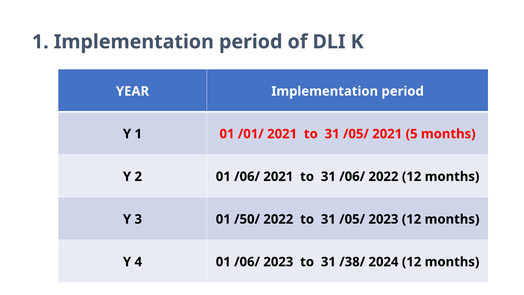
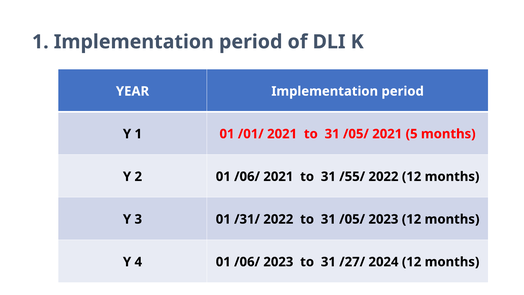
31 /06/: /06/ -> /55/ (352, 176)
/50/: /50/ -> /31/ (247, 219)
/38/: /38/ -> /27/ (352, 262)
